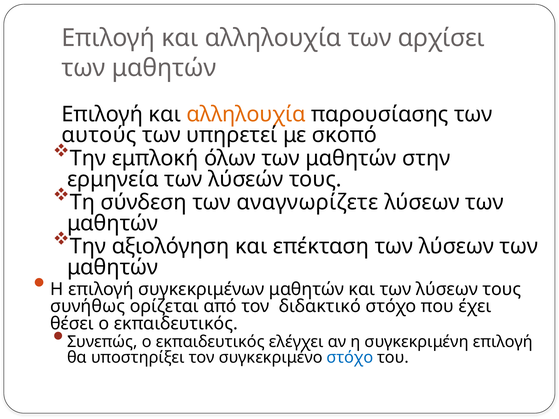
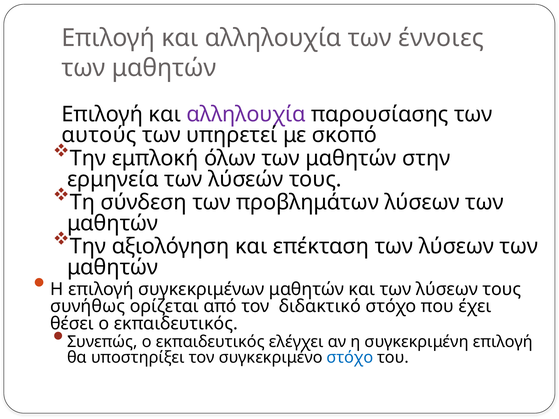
αρχίσει: αρχίσει -> έννοιες (441, 38)
αλληλουχία colour: orange -> purple (246, 114)
αναγνωρίζετε: αναγνωρίζετε -> προβλημάτων (308, 202)
